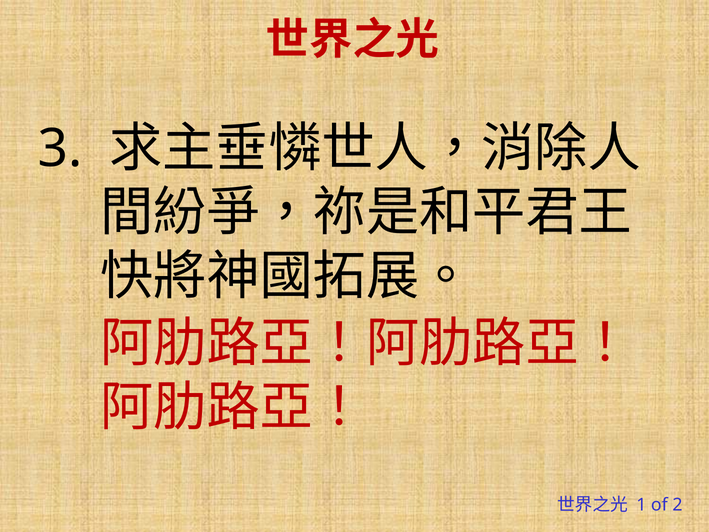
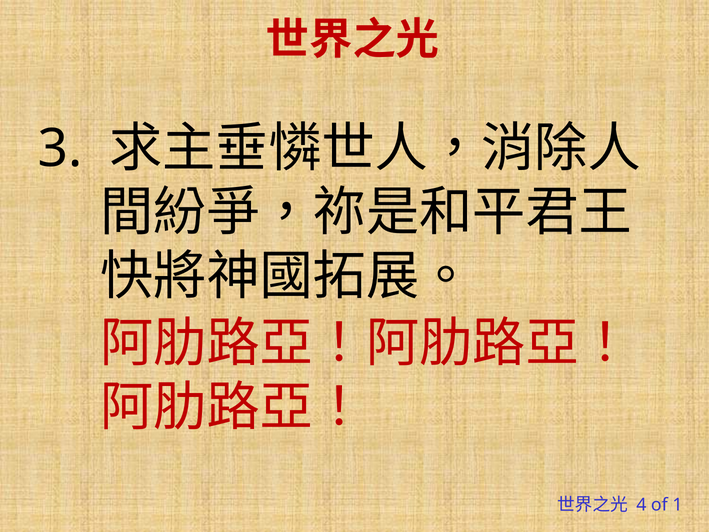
1: 1 -> 4 (641, 505)
2: 2 -> 1 (677, 505)
